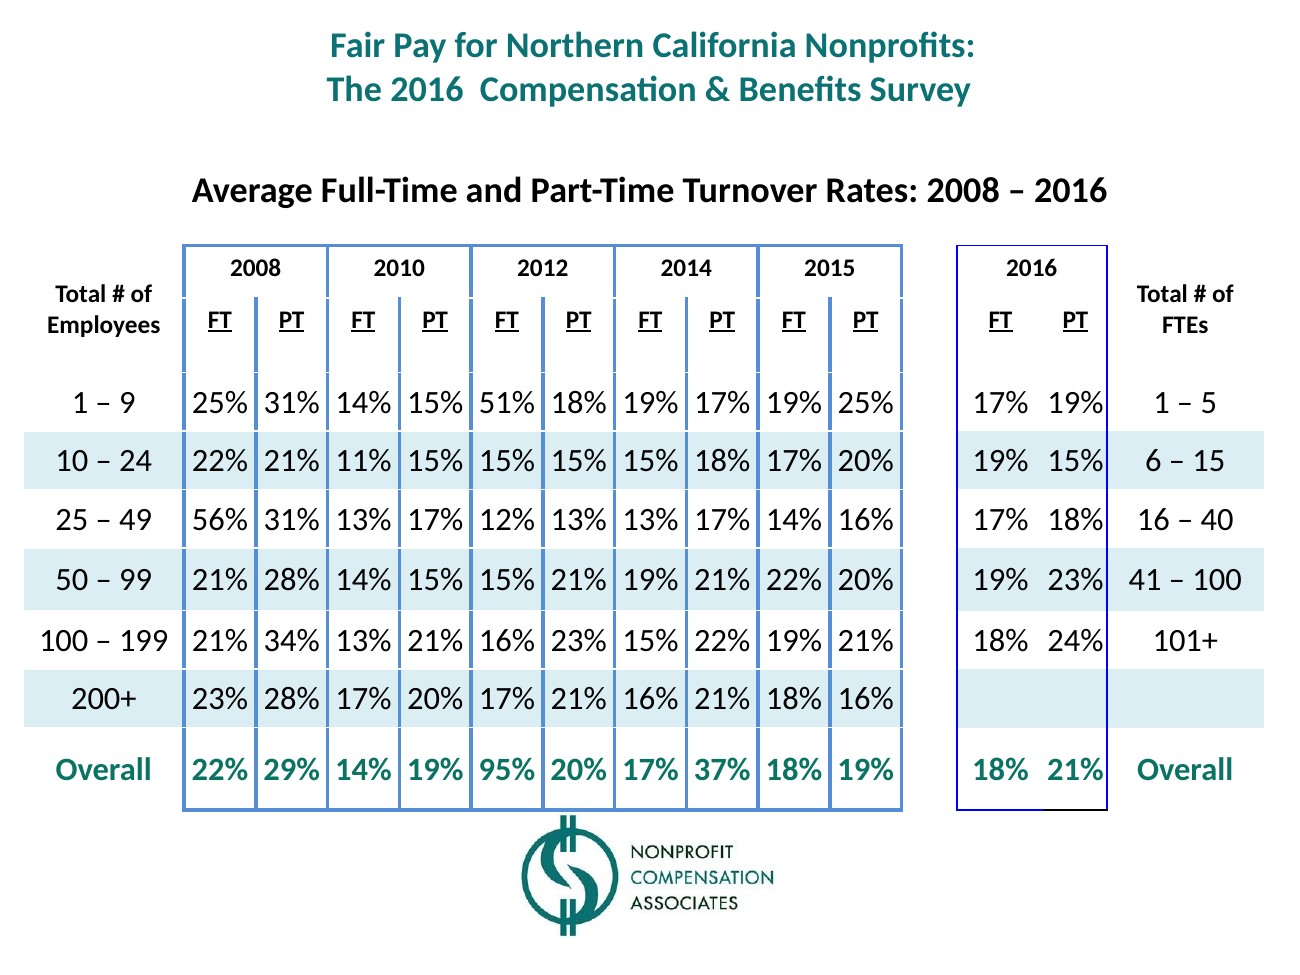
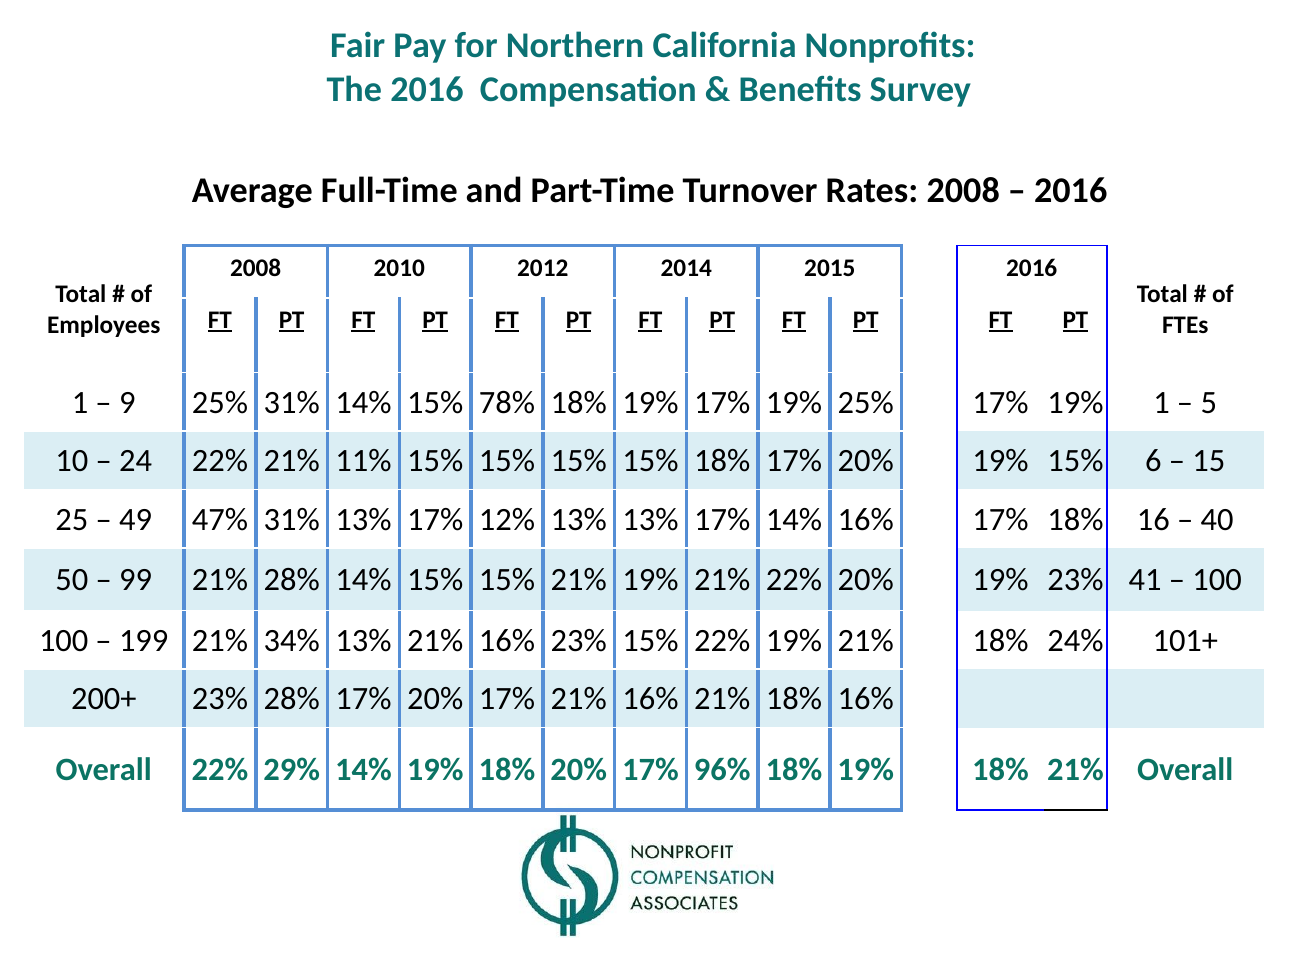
51%: 51% -> 78% (507, 403)
56%: 56% -> 47% (220, 520)
19% 95%: 95% -> 18% (507, 770)
37%: 37% -> 96% (722, 770)
